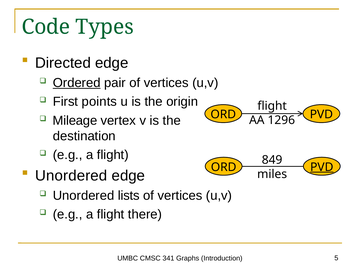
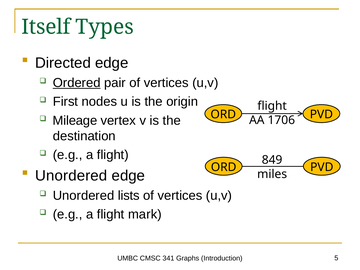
Code: Code -> Itself (46, 27)
points: points -> nodes (99, 102)
1296: 1296 -> 1706 (281, 120)
PVD underline: present -> none (322, 167)
there: there -> mark (145, 214)
